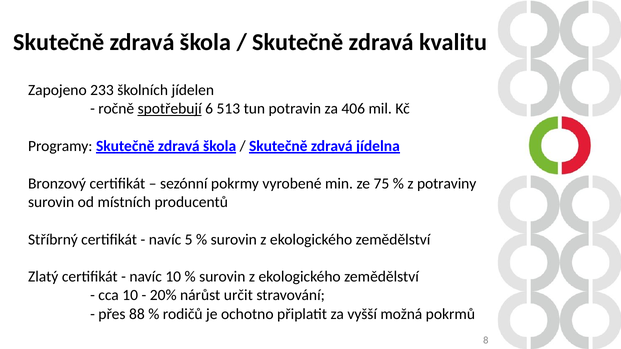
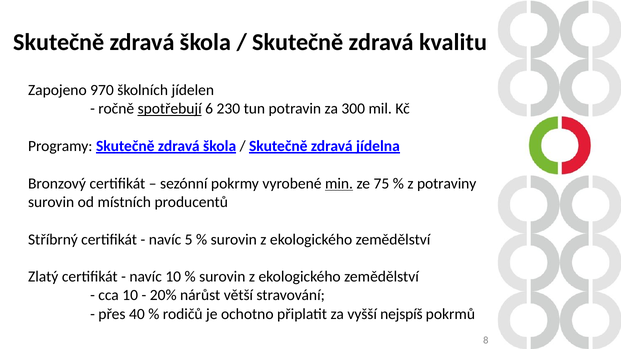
233: 233 -> 970 (102, 90)
513: 513 -> 230 (228, 109)
406: 406 -> 300 (353, 109)
min underline: none -> present (339, 184)
určit: určit -> větší (238, 296)
88: 88 -> 40 (137, 314)
možná: možná -> nejspíš (401, 314)
